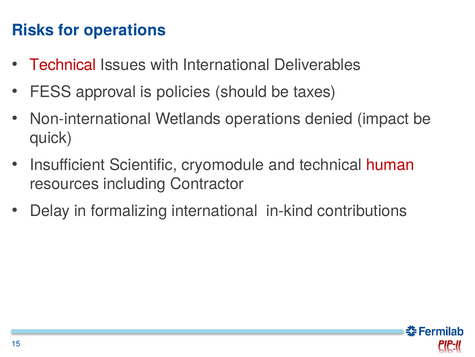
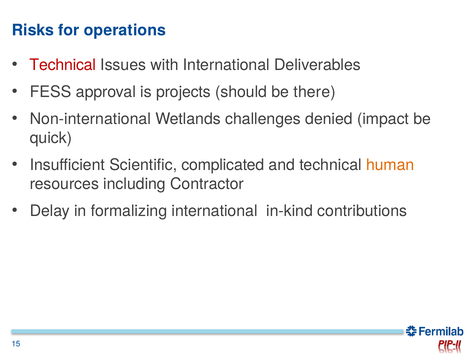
policies: policies -> projects (183, 92)
taxes: taxes -> there (315, 92)
Wetlands operations: operations -> challenges (263, 119)
cryomodule: cryomodule -> complicated (223, 165)
human colour: red -> orange (390, 165)
